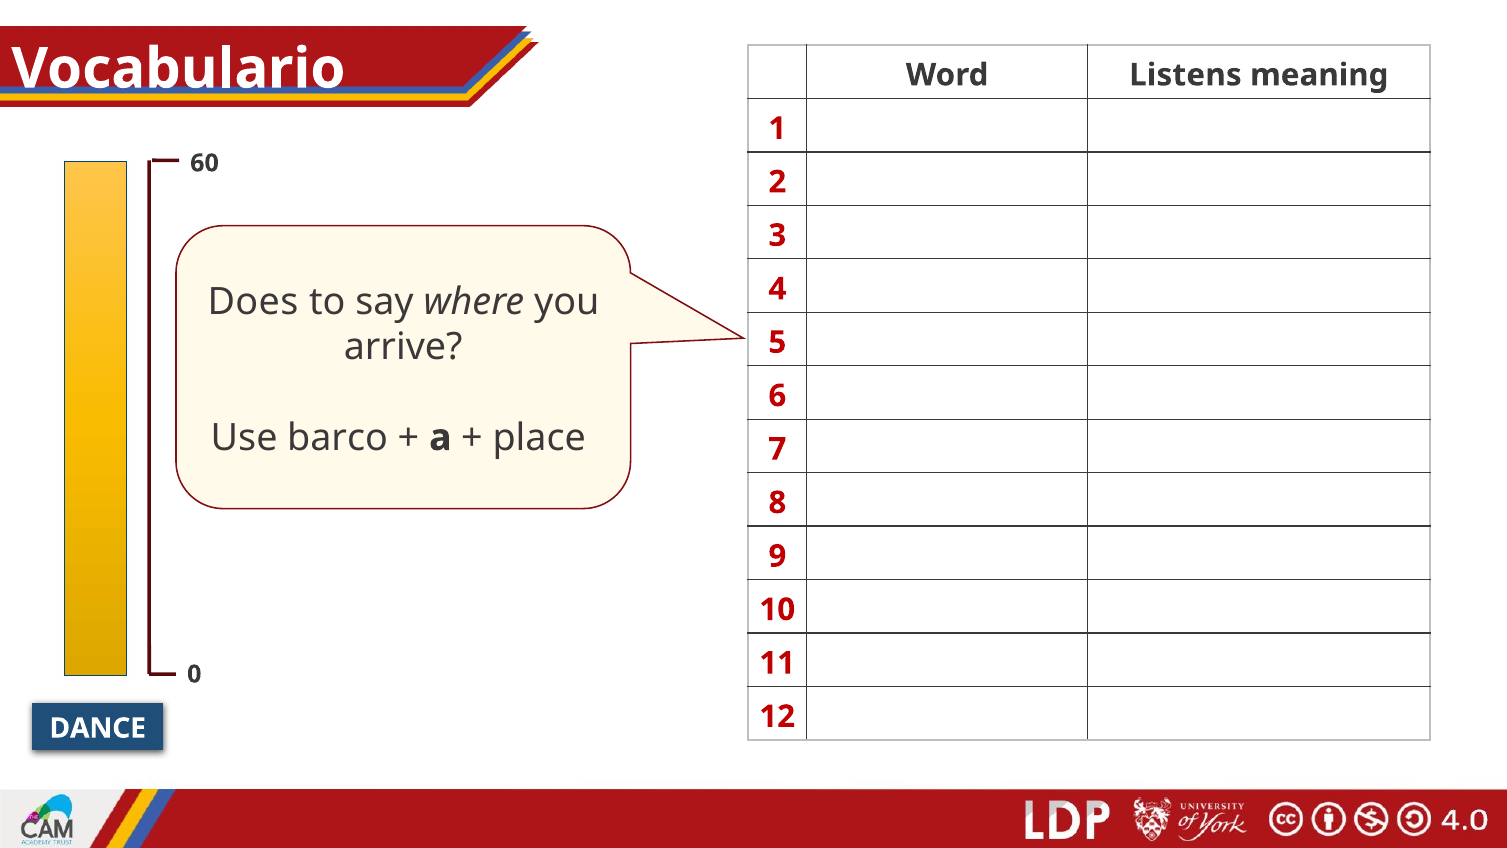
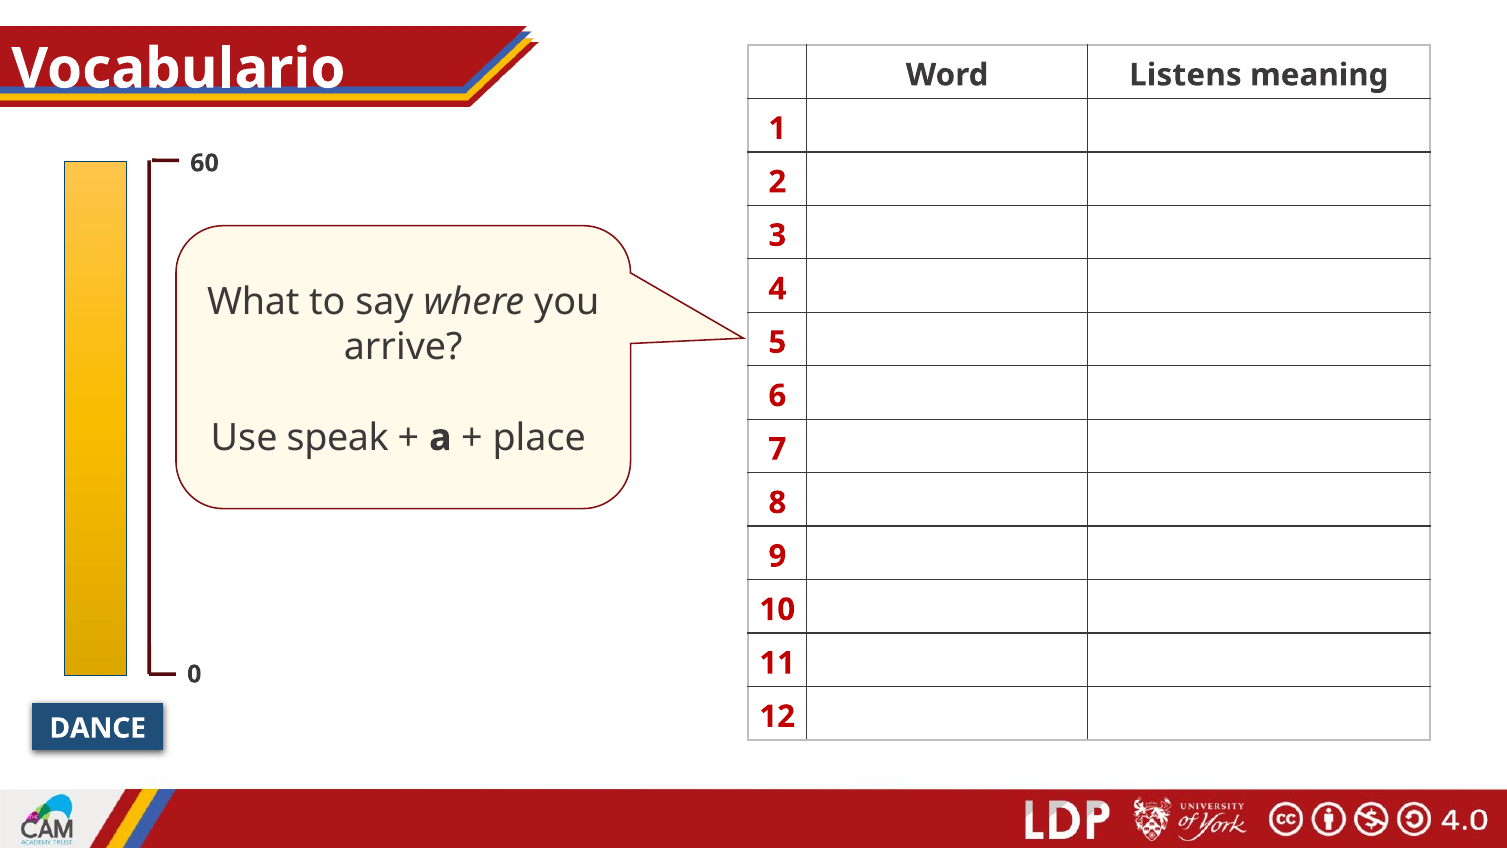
Does: Does -> What (253, 302)
Use barco: barco -> speak (338, 437)
